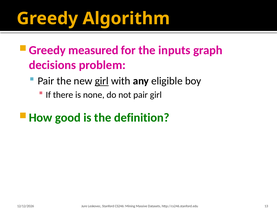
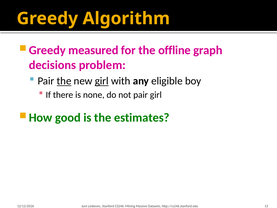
inputs: inputs -> offline (174, 50)
the underline: none -> present (64, 81)
definition: definition -> estimates (142, 118)
